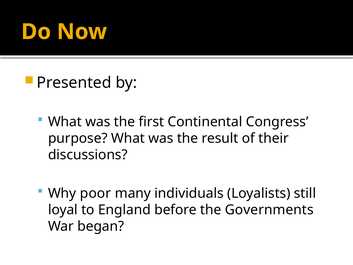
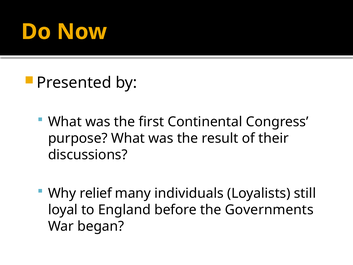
poor: poor -> relief (96, 193)
